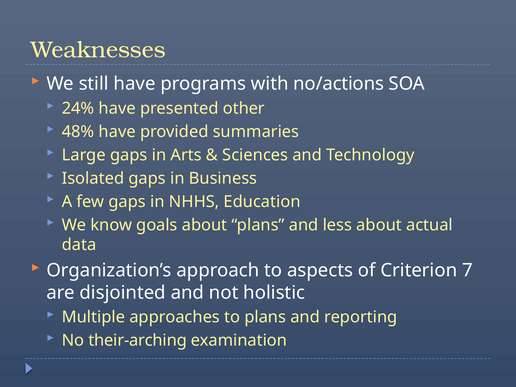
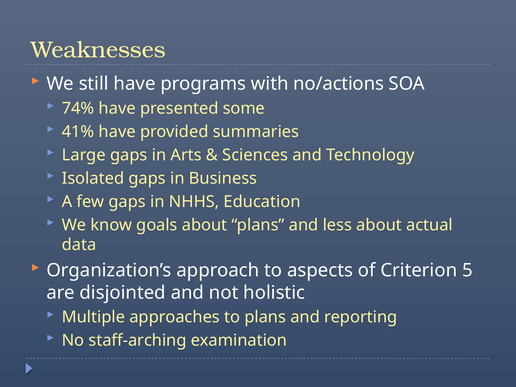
24%: 24% -> 74% (78, 108)
other: other -> some (244, 108)
48%: 48% -> 41% (78, 132)
7: 7 -> 5 (467, 270)
their-arching: their-arching -> staff-arching (138, 340)
